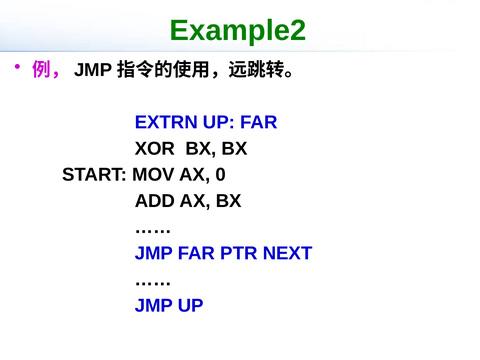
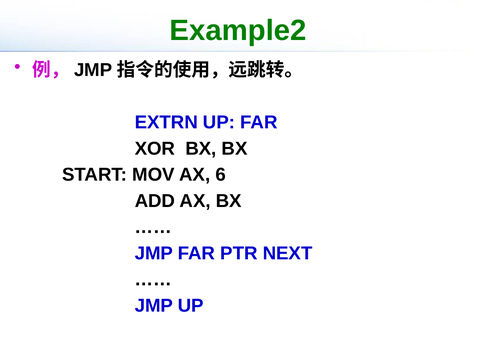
0: 0 -> 6 (221, 175)
